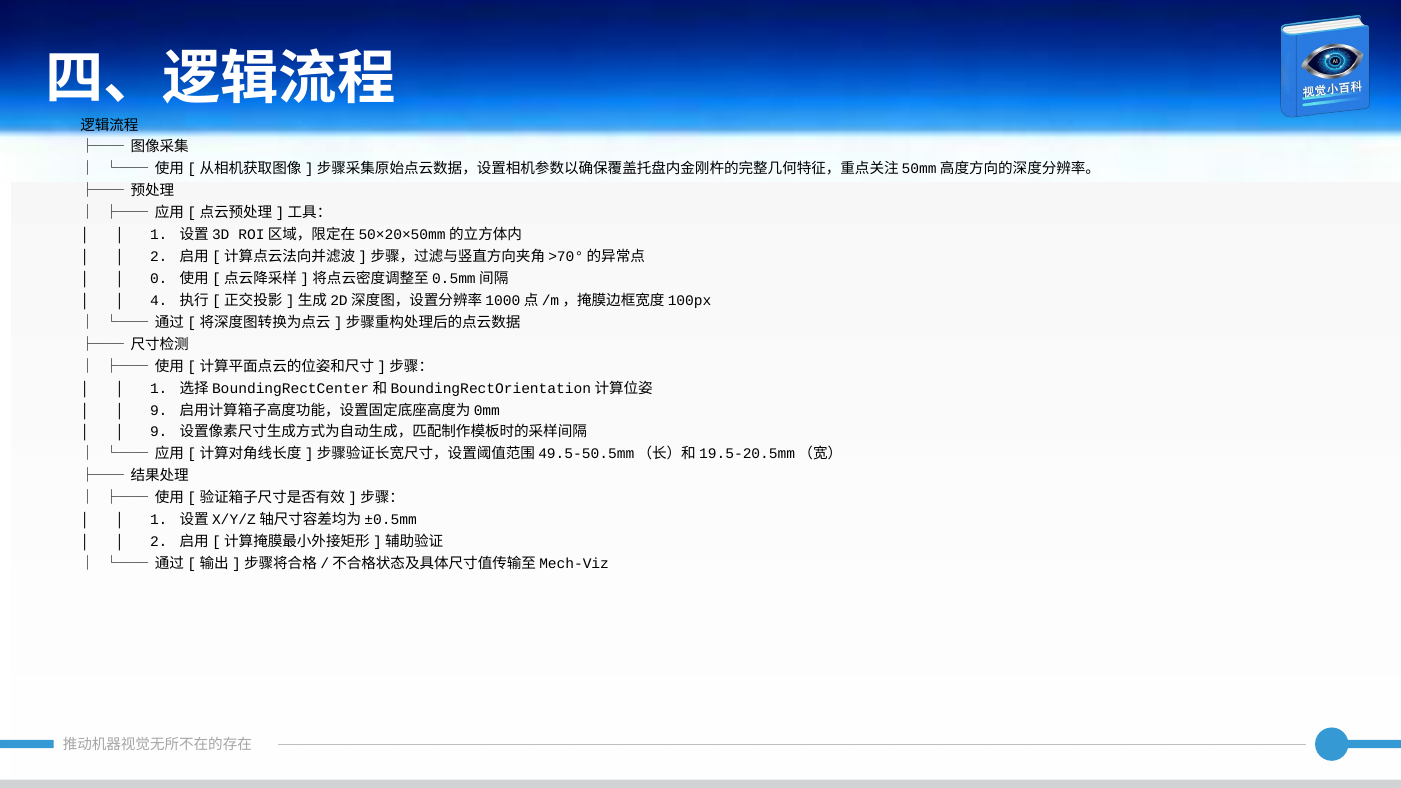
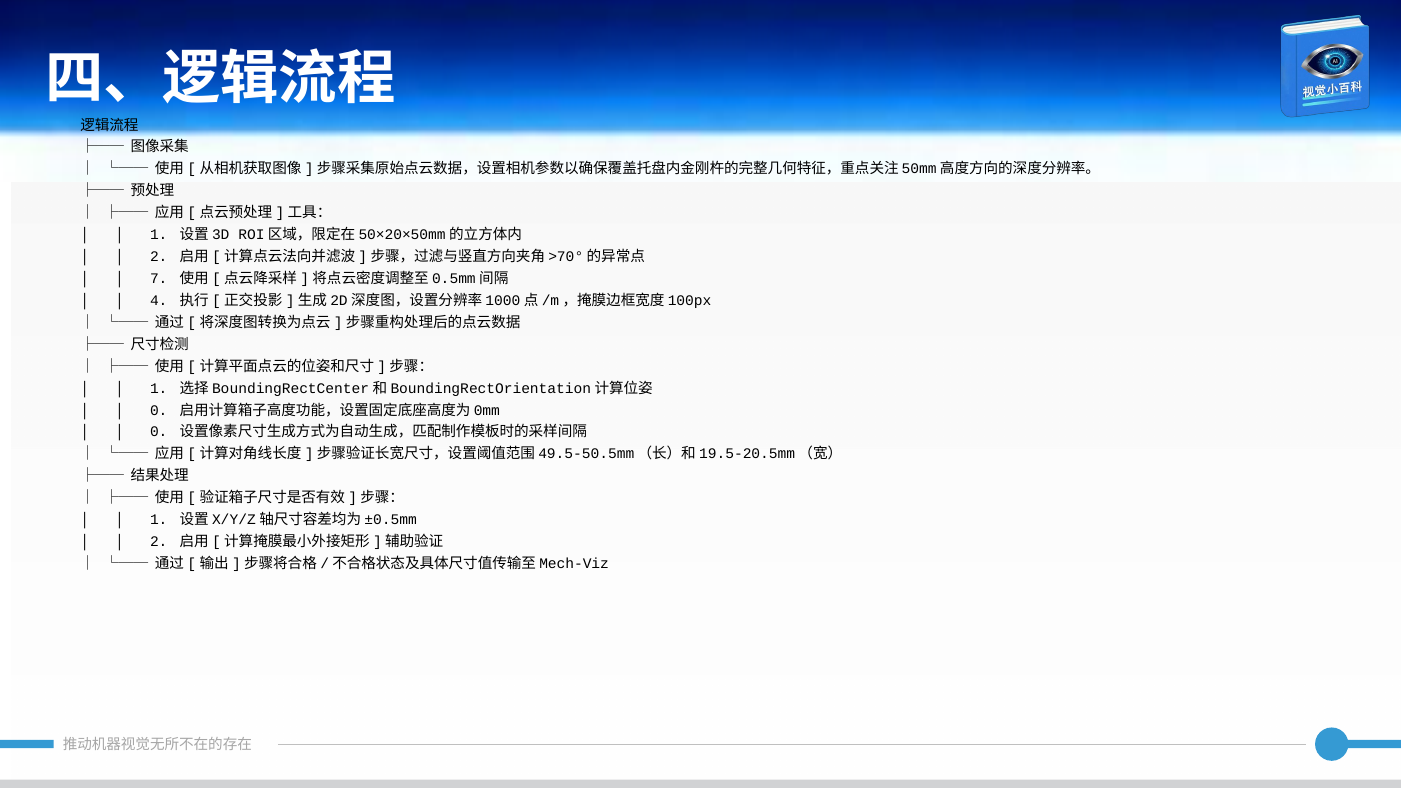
0: 0 -> 7 (159, 279)
9: 9 -> 0 (159, 410)
9: 9 -> 0 (159, 432)
